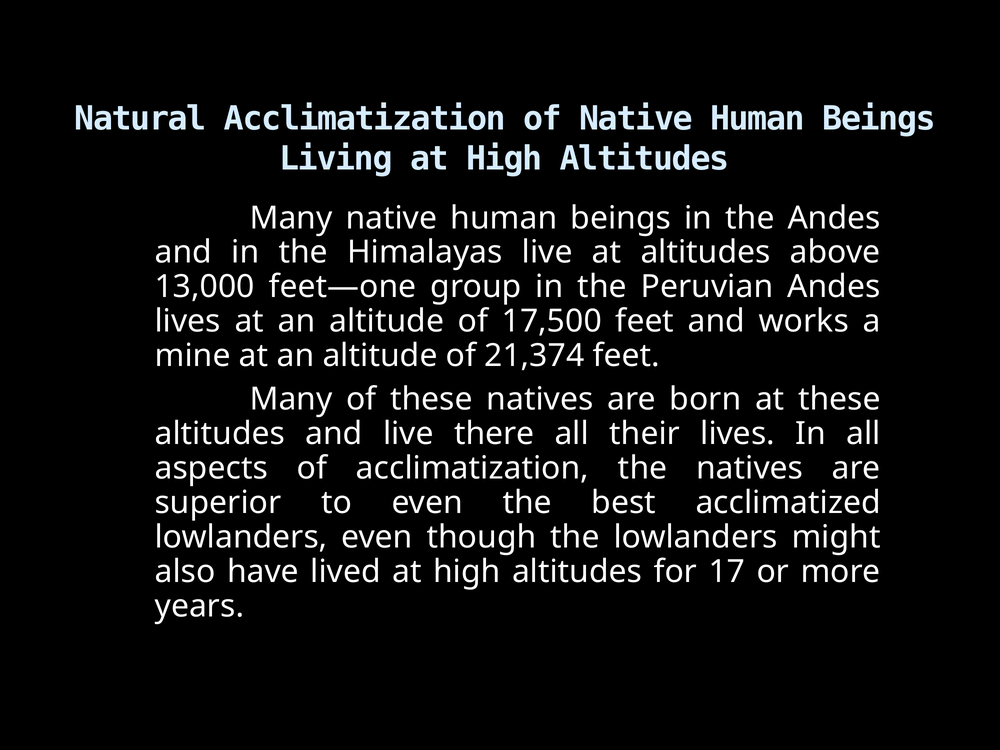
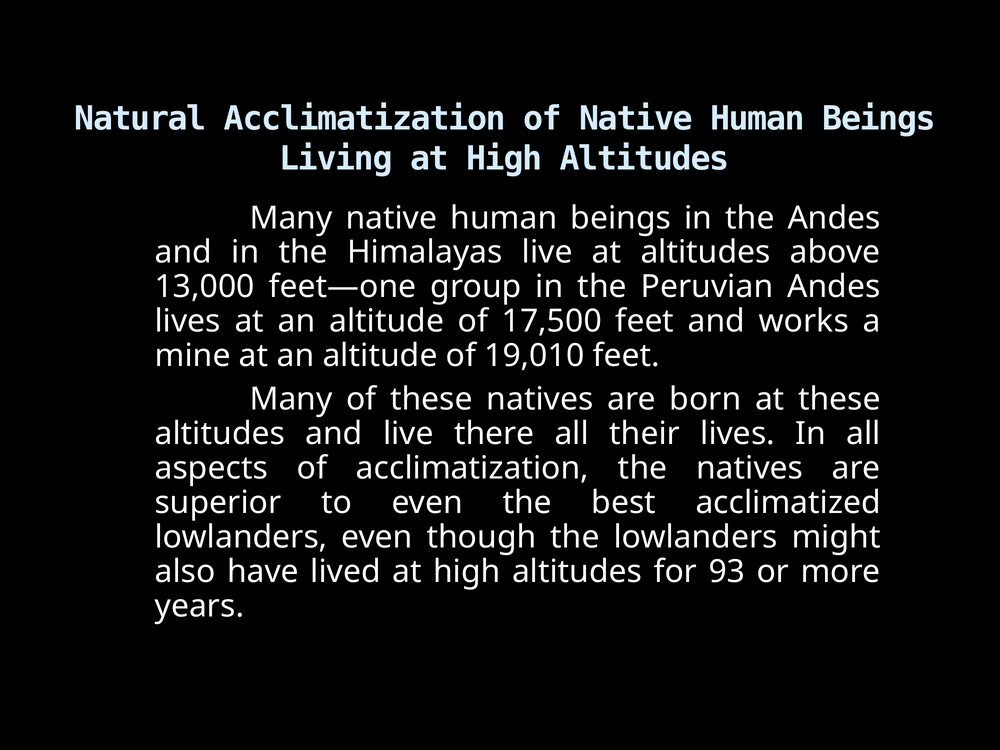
21,374: 21,374 -> 19,010 (534, 356)
17: 17 -> 93 (727, 572)
